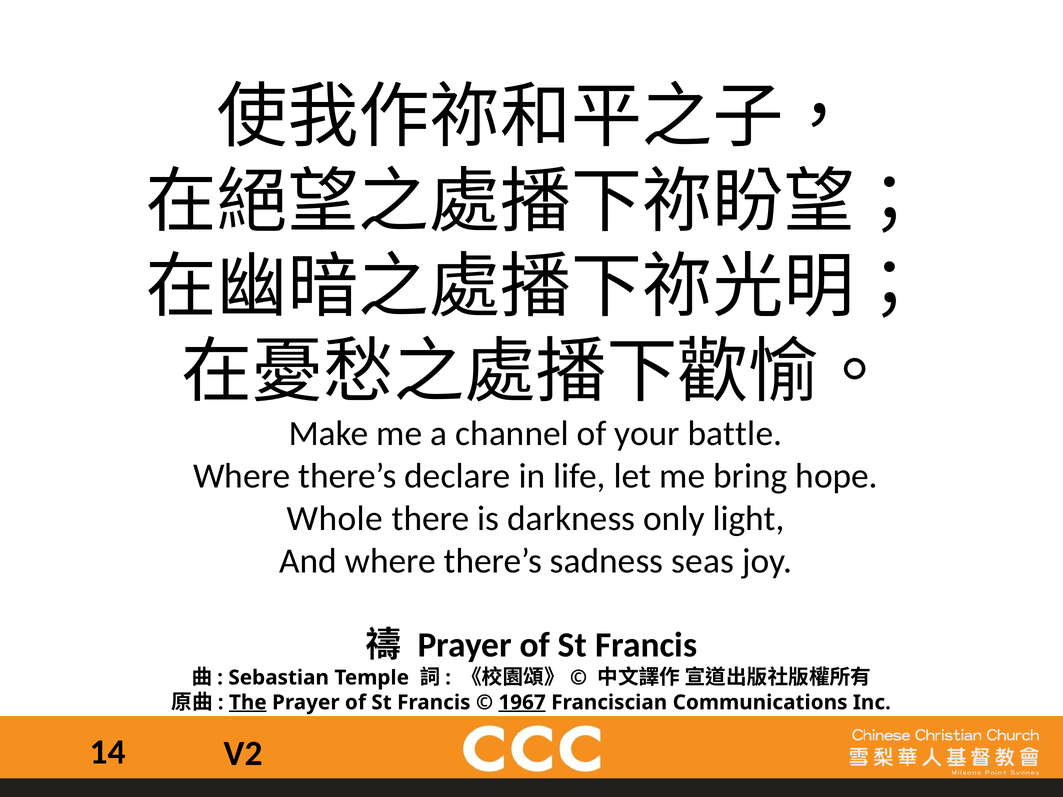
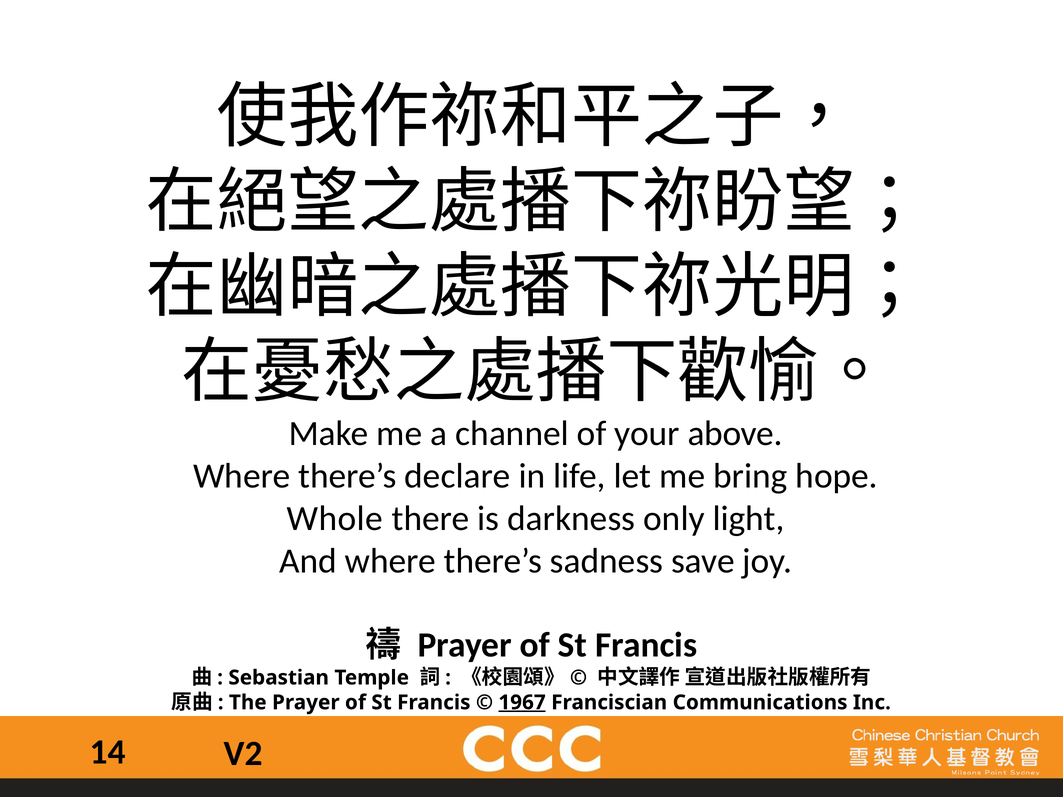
battle: battle -> above (735, 434)
seas: seas -> save (703, 561)
The underline: present -> none (248, 703)
